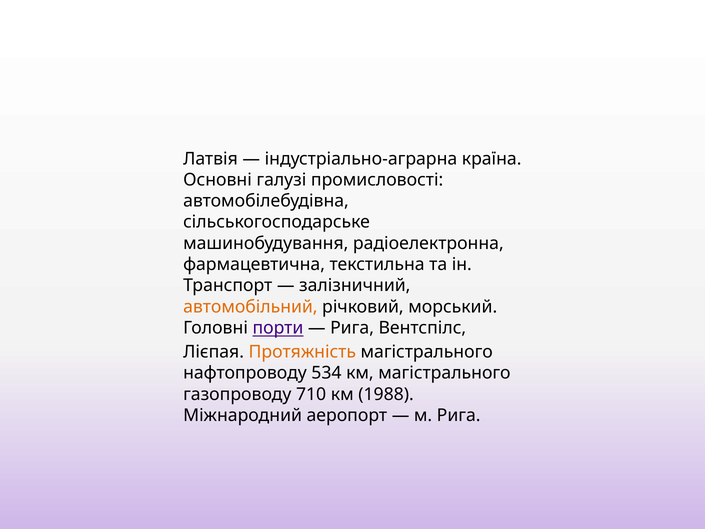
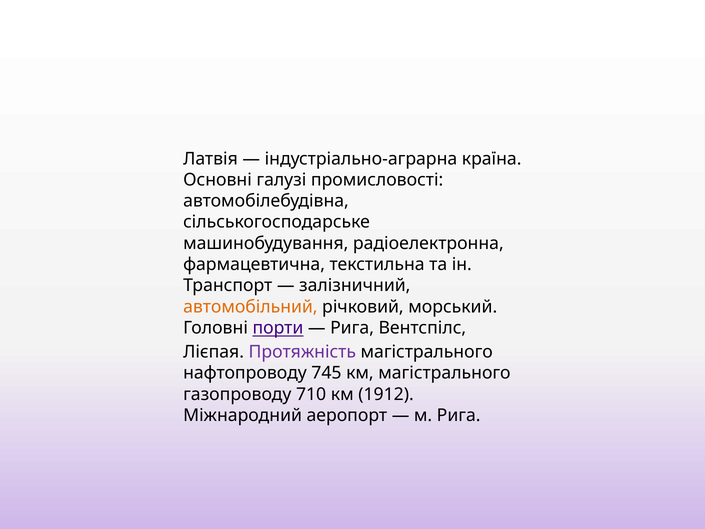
Протяжність colour: orange -> purple (302, 352)
534: 534 -> 745 (326, 373)
1988: 1988 -> 1912 (386, 394)
